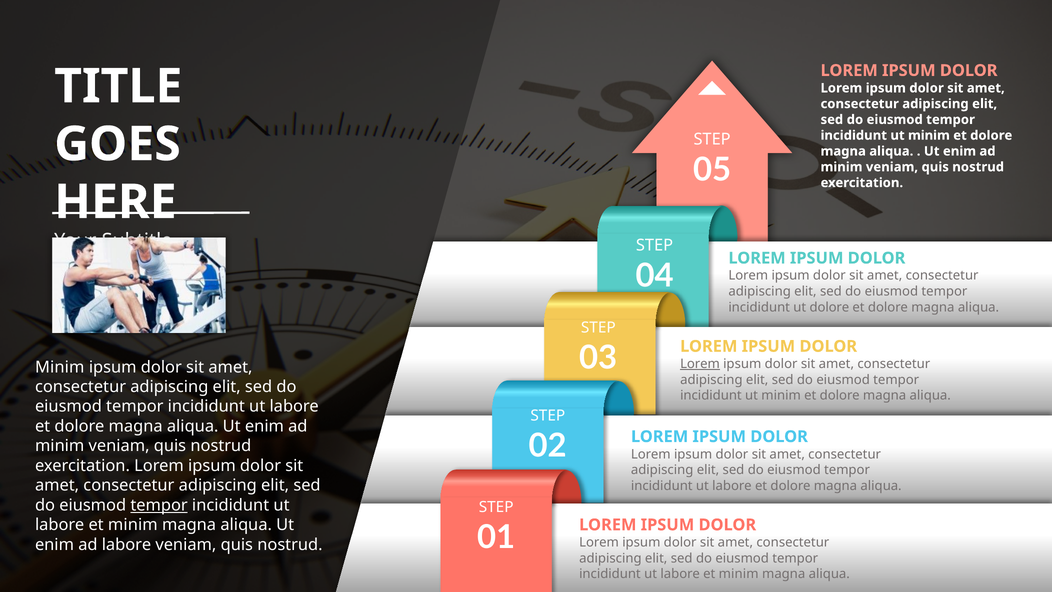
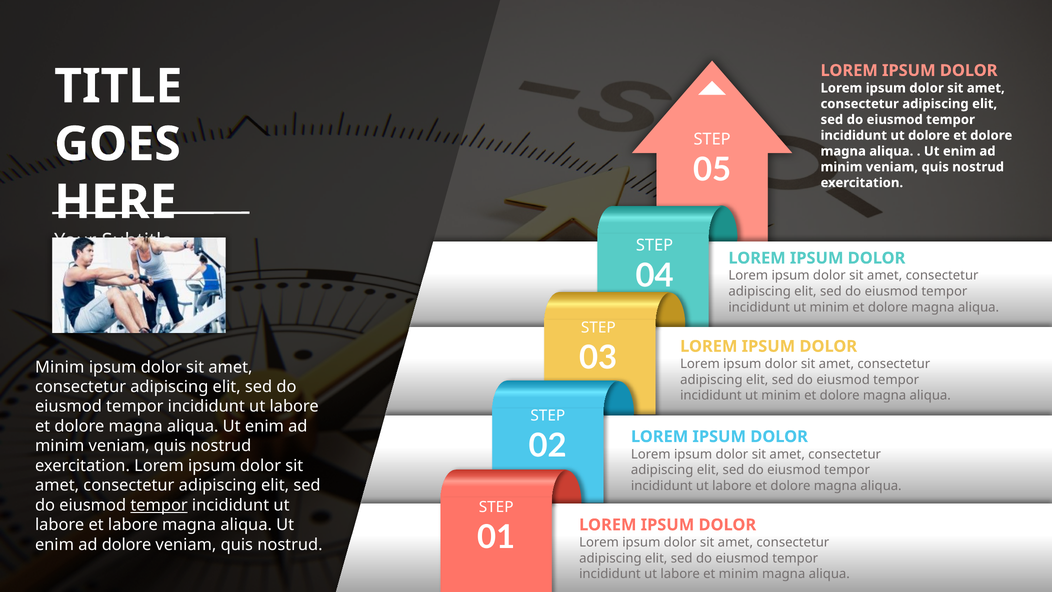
minim: minim -> dolore (929, 135)
dolore: dolore -> minim (829, 307)
Lorem underline: present -> none (700, 364)
minim: minim -> labore (133, 525)
ad labore: labore -> dolore (127, 544)
